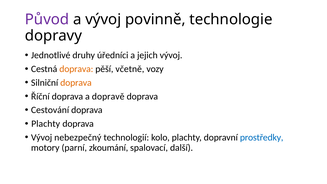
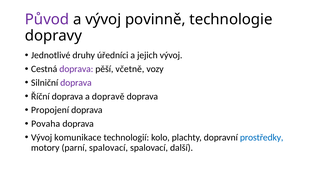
doprava colour: orange -> purple (76, 69)
doprava colour: orange -> purple (76, 83)
Cestování: Cestování -> Propojení (50, 110)
Plachty: Plachty -> Povaha (46, 124)
nebezpečný: nebezpečný -> komunikace (78, 137)
parní zkoumání: zkoumání -> spalovací (108, 148)
